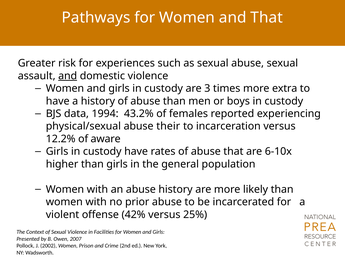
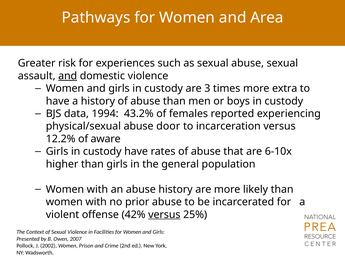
and That: That -> Area (267, 18)
their: their -> door (168, 127)
versus underline: none -> present (164, 215)
